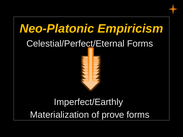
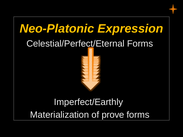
Empiricism: Empiricism -> Expression (130, 29)
